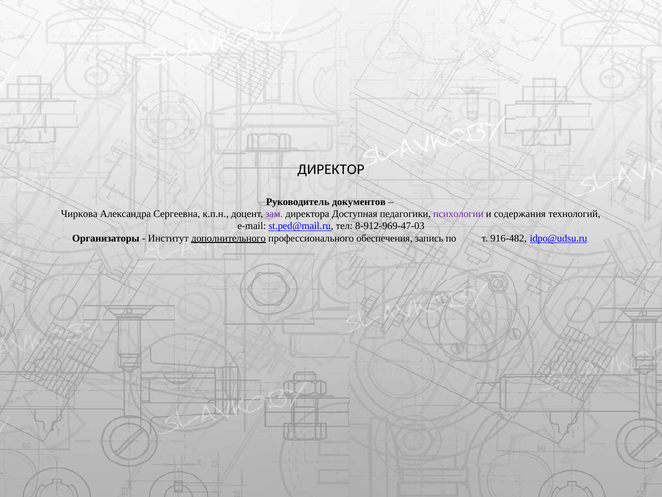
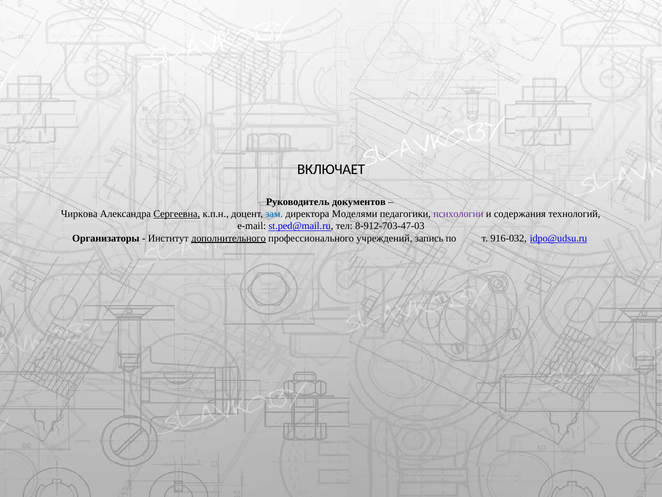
ДИРЕКТОР: ДИРЕКТОР -> ВКЛЮЧАЕТ (331, 169)
Сергеевна underline: none -> present (177, 214)
зам colour: purple -> blue (274, 214)
Доступная: Доступная -> Моделями (355, 214)
8-912-969-47-03: 8-912-969-47-03 -> 8-912-703-47-03 (390, 226)
обеспечения: обеспечения -> учреждений (384, 238)
916-482: 916-482 -> 916-032 (509, 238)
